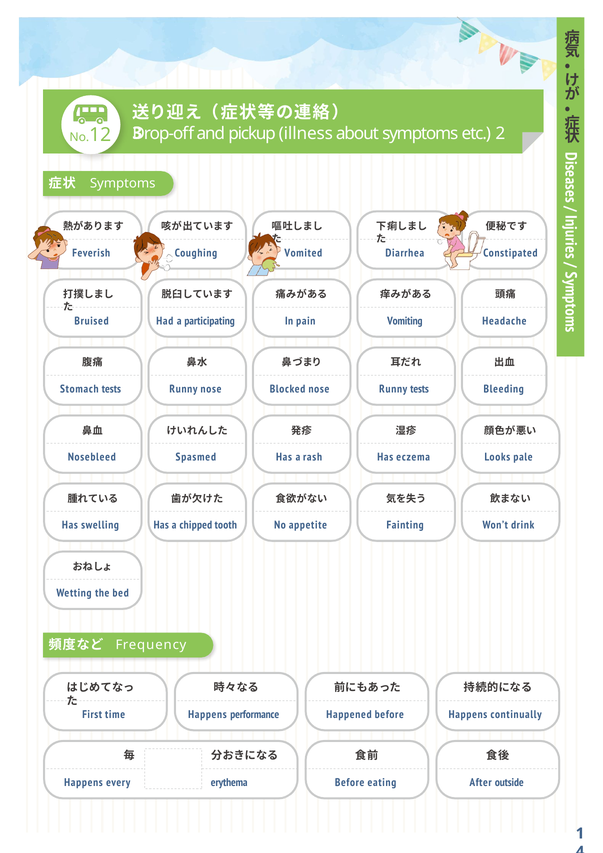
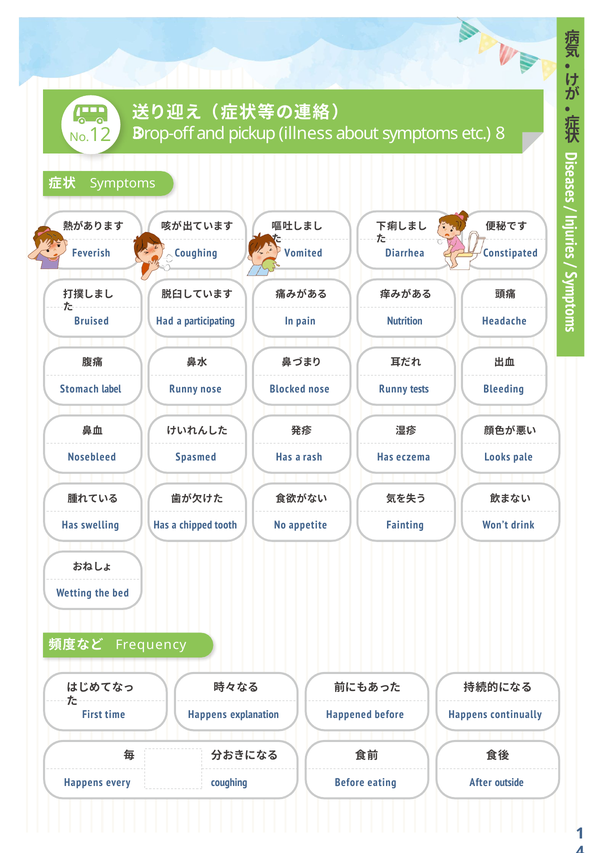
2: 2 -> 8 (500, 134)
Vomiting: Vomiting -> Nutrition (405, 321)
Stomach tests: tests -> label (111, 389)
performance: performance -> explanation (255, 715)
erythema: erythema -> coughing (229, 783)
